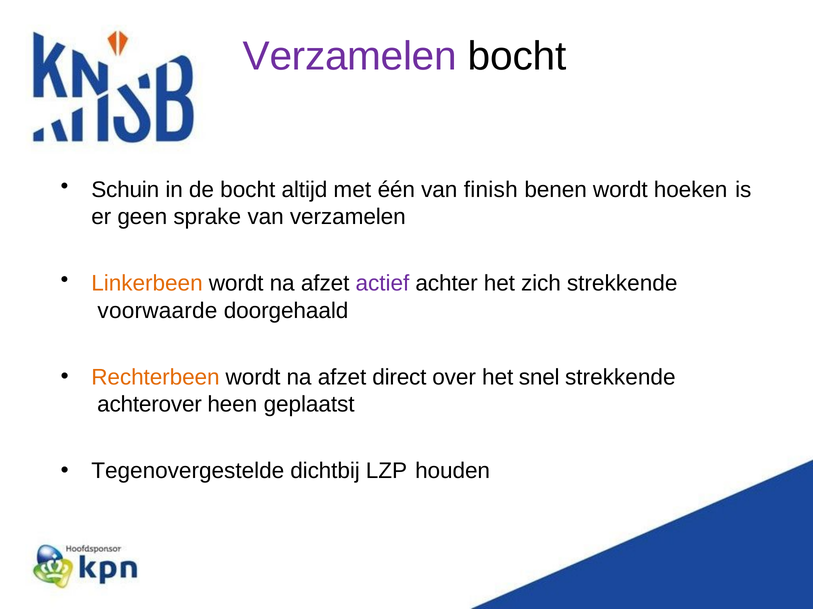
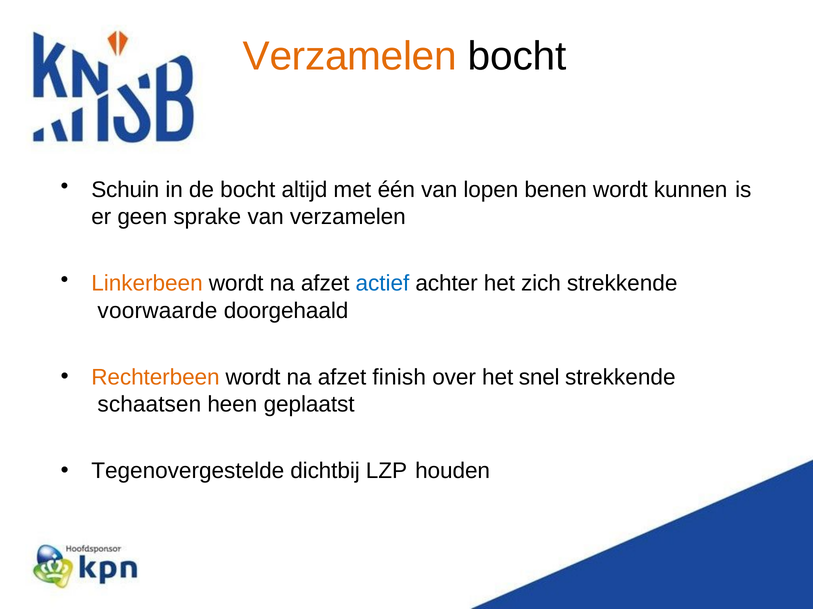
Verzamelen colour: purple -> orange (350, 57)
finish: finish -> lopen (491, 190)
hoeken: hoeken -> kunnen (691, 190)
actief colour: purple -> blue (382, 284)
direct: direct -> finish (399, 378)
achterover: achterover -> schaatsen (149, 405)
